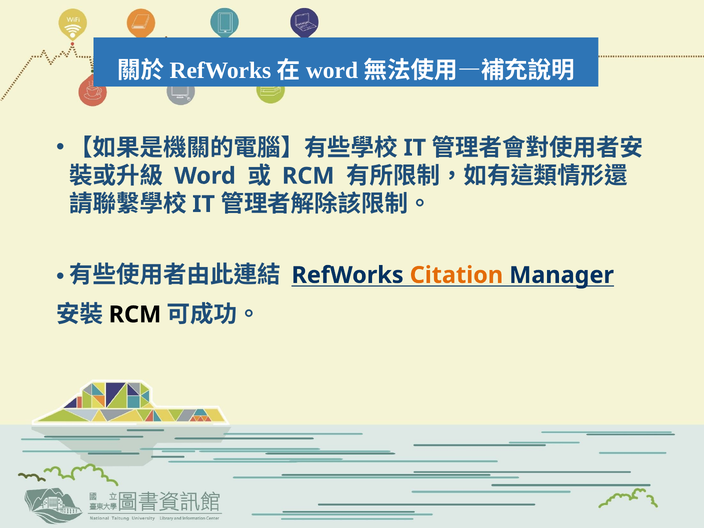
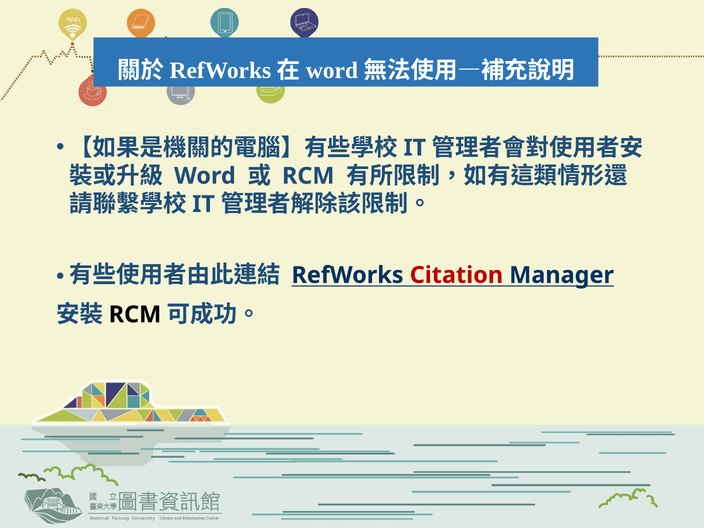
Citation colour: orange -> red (456, 275)
